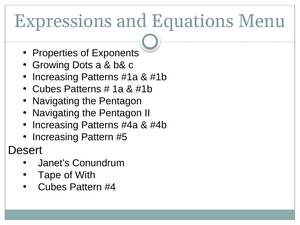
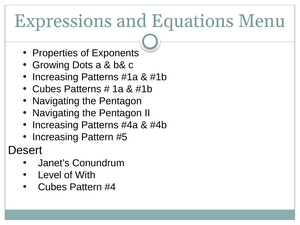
Tape: Tape -> Level (50, 175)
